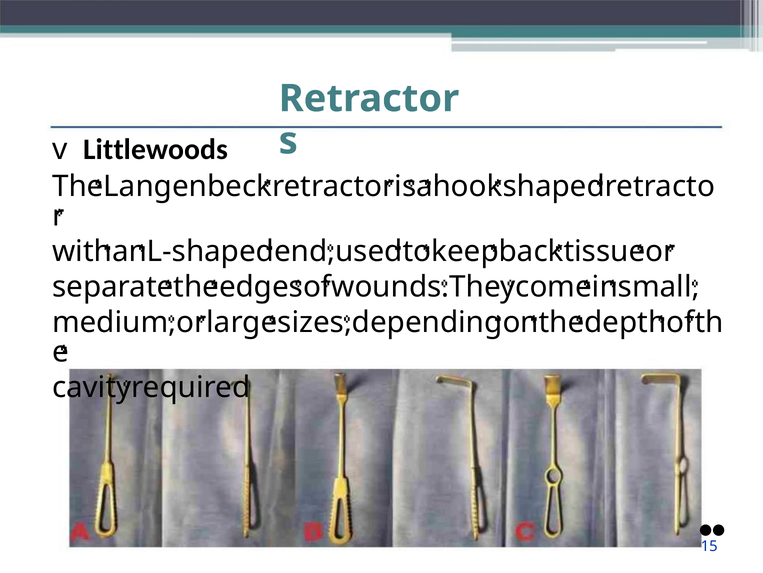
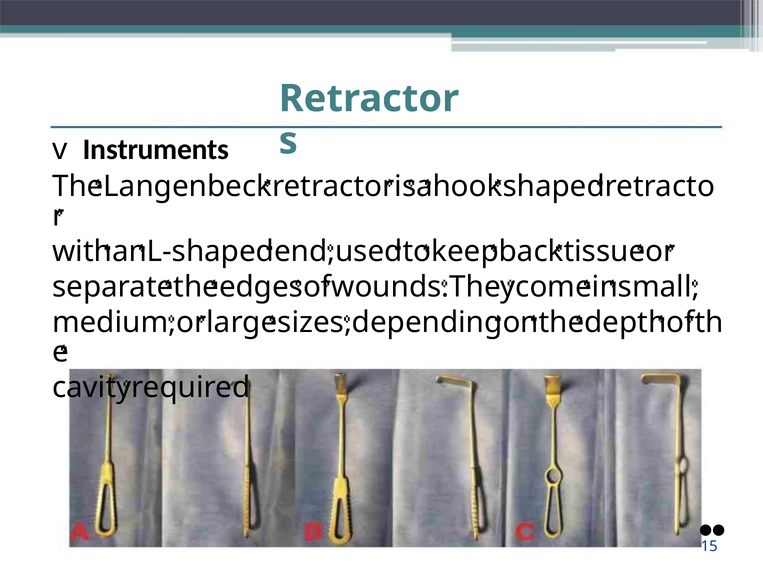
Littlewoods: Littlewoods -> Instruments (156, 149)
